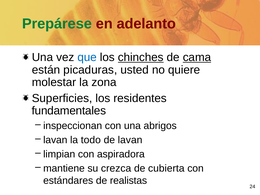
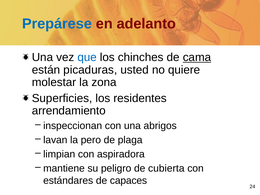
Prepárese colour: green -> blue (57, 24)
chinches underline: present -> none (141, 57)
fundamentales: fundamentales -> arrendamiento (69, 111)
todo: todo -> pero (91, 140)
de lavan: lavan -> plaga (130, 140)
crezca: crezca -> peligro (116, 168)
realistas: realistas -> capaces (128, 180)
